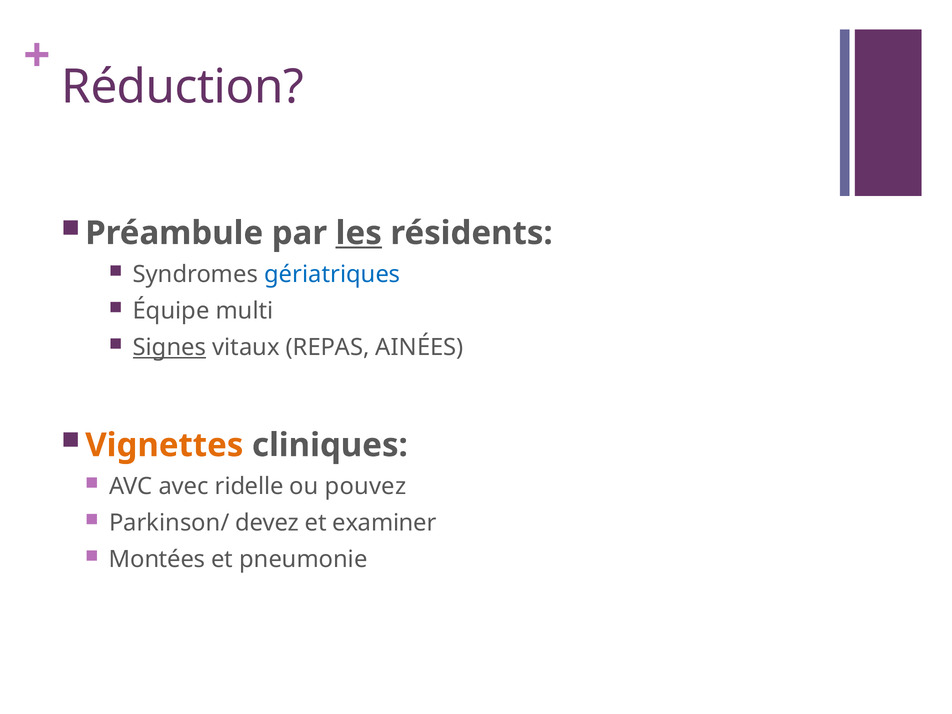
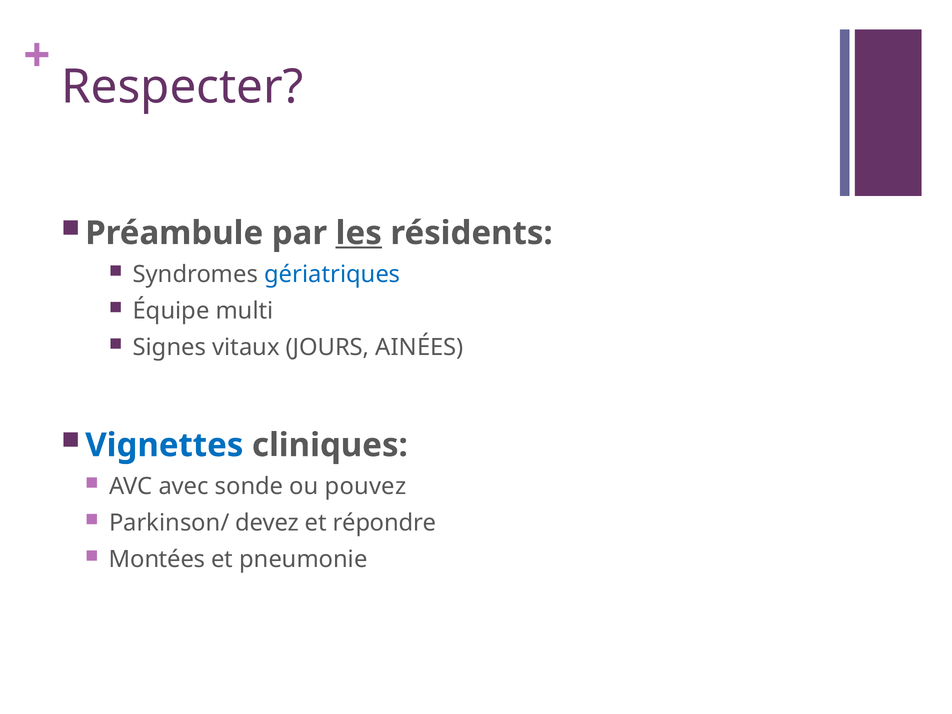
Réduction: Réduction -> Respecter (182, 87)
Signes underline: present -> none (169, 348)
REPAS: REPAS -> JOURS (328, 348)
Vignettes colour: orange -> blue (164, 445)
ridelle: ridelle -> sonde (249, 487)
examiner: examiner -> répondre (384, 523)
